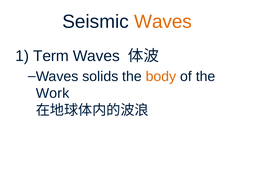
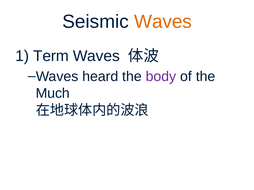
solids: solids -> heard (100, 77)
body colour: orange -> purple (161, 77)
Work: Work -> Much (53, 94)
